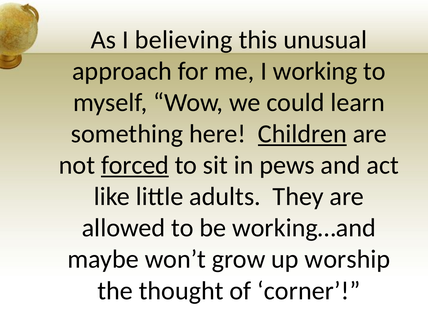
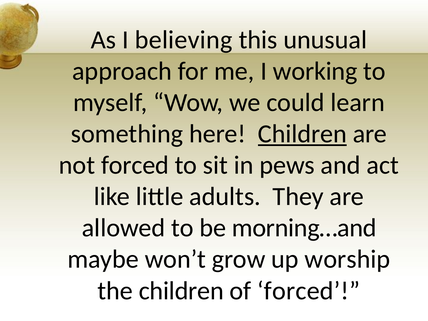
forced underline: present -> none (135, 165)
working…and: working…and -> morning…and (304, 228)
the thought: thought -> children (181, 291)
of corner: corner -> forced (309, 291)
